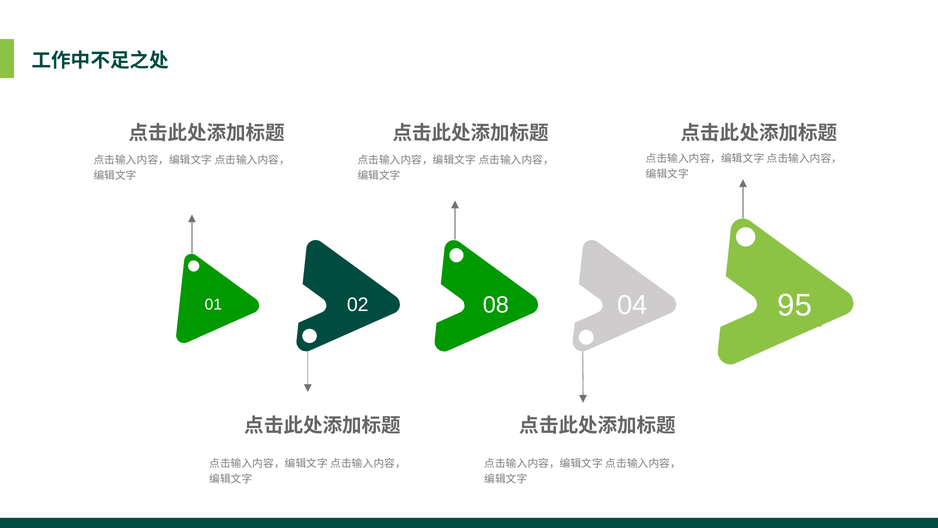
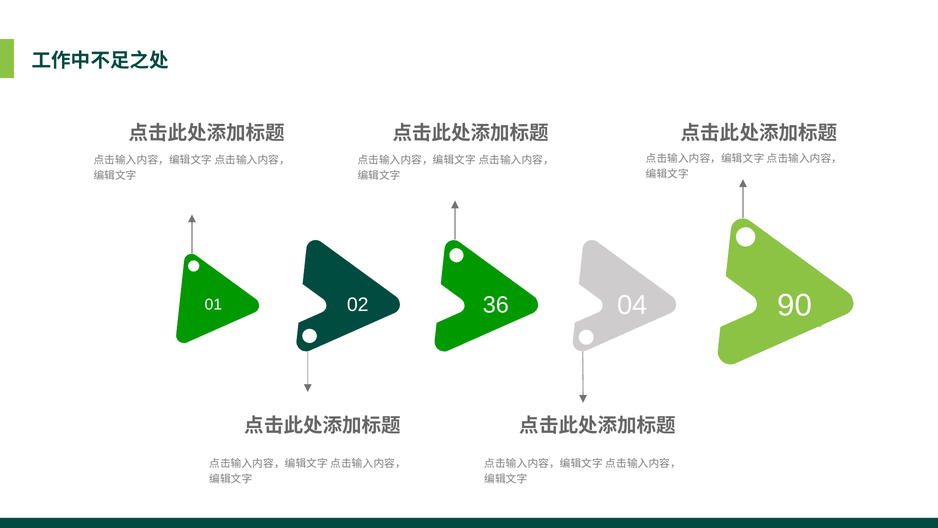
08: 08 -> 36 (496, 305)
95: 95 -> 90 (795, 305)
